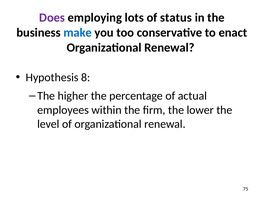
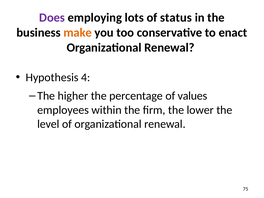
make colour: blue -> orange (78, 33)
8: 8 -> 4 (86, 77)
actual: actual -> values (192, 96)
